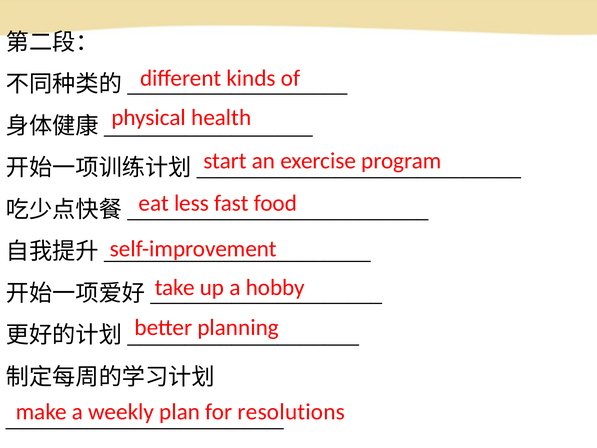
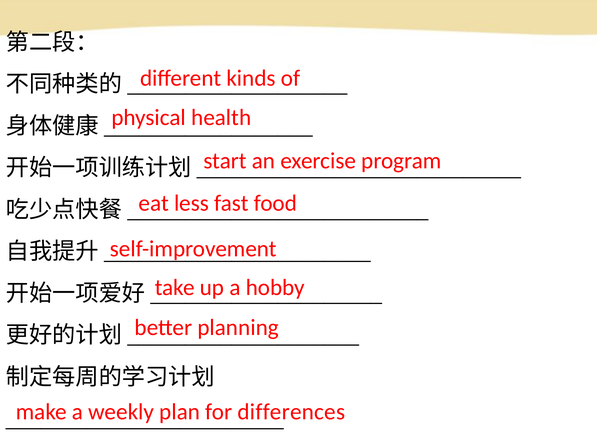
resolutions: resolutions -> differences (291, 412)
